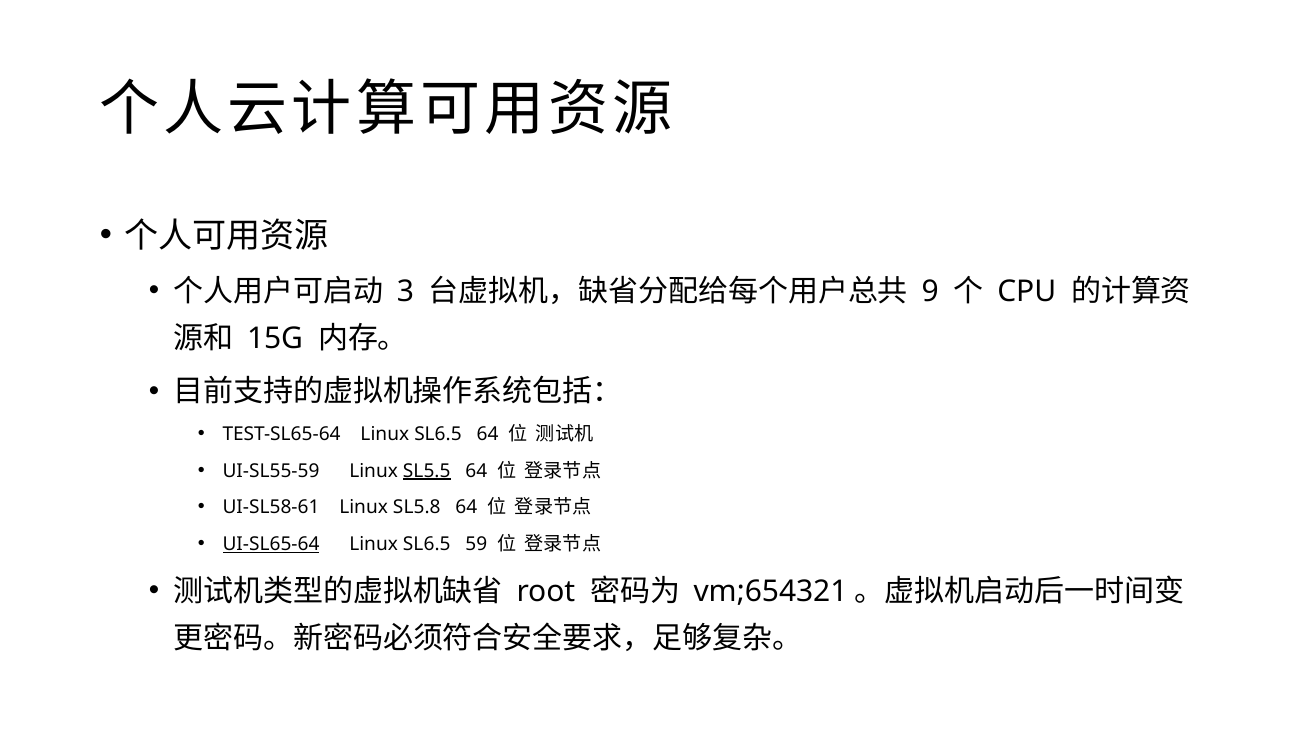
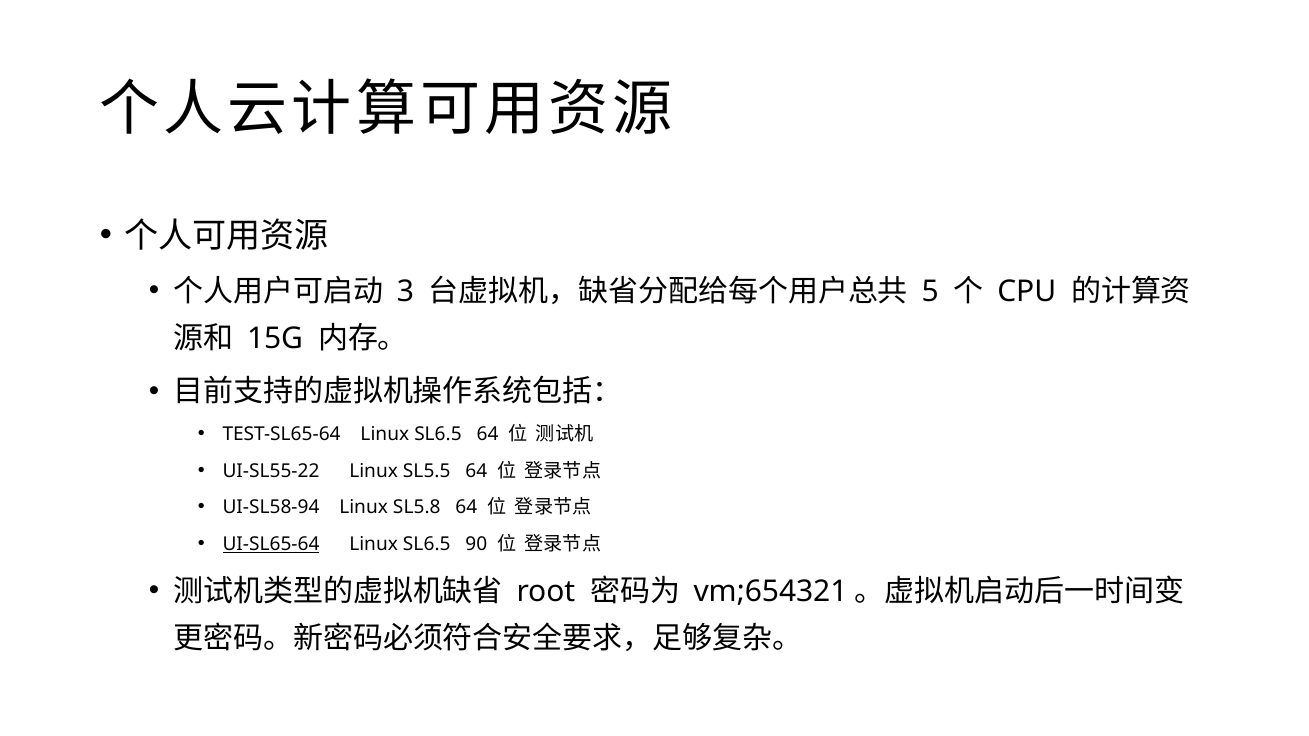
9: 9 -> 5 (930, 292)
UI-SL55-59: UI-SL55-59 -> UI-SL55-22 (271, 471)
SL5.5 underline: present -> none (427, 471)
UI-SL58-61: UI-SL58-61 -> UI-SL58-94 (271, 508)
59: 59 -> 90 (476, 544)
